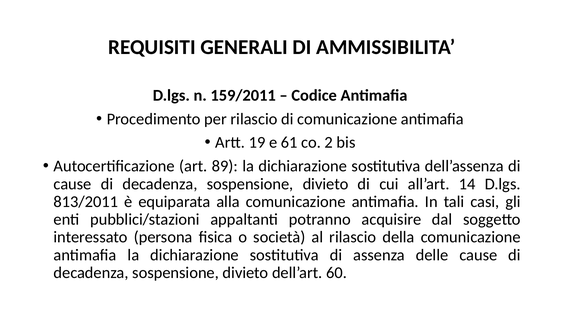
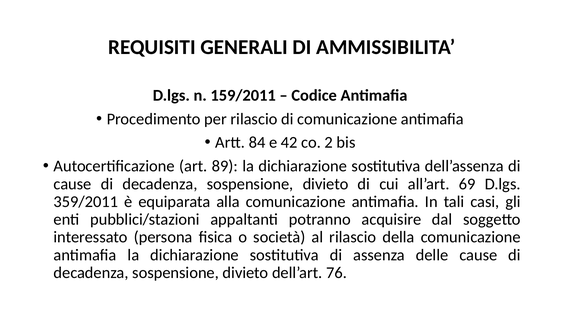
19: 19 -> 84 (257, 143)
61: 61 -> 42 (289, 143)
14: 14 -> 69 (467, 184)
813/2011: 813/2011 -> 359/2011 (86, 202)
60: 60 -> 76 (337, 273)
